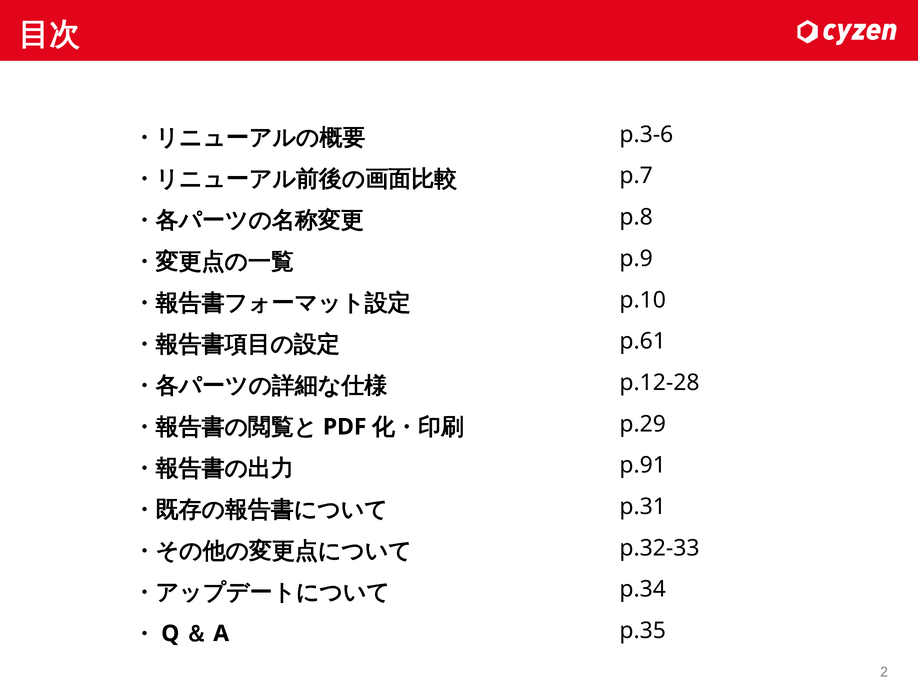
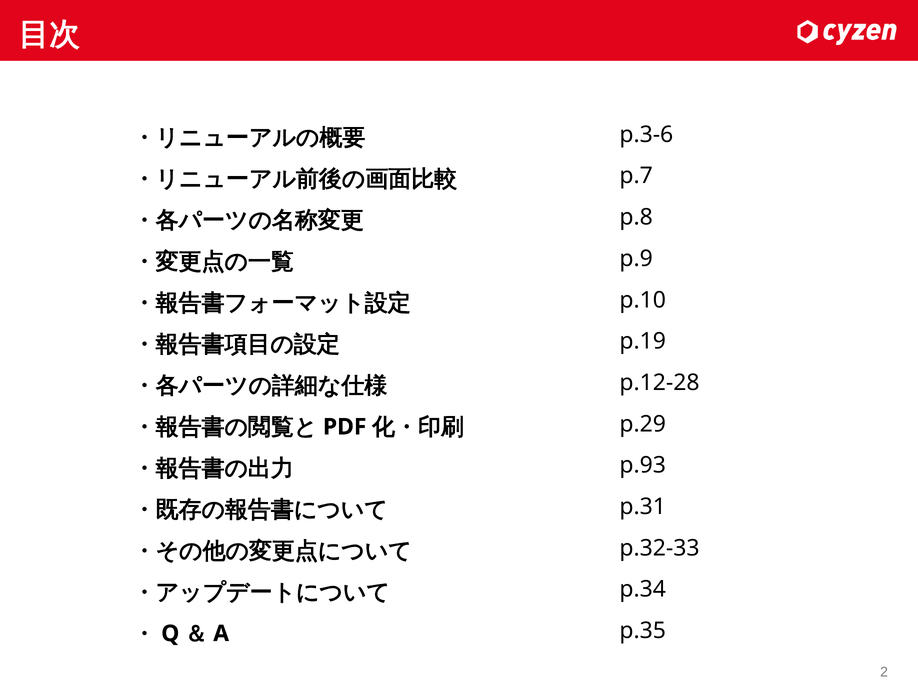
p.61: p.61 -> p.19 (643, 341)
p.91: p.91 -> p.93 (643, 465)
